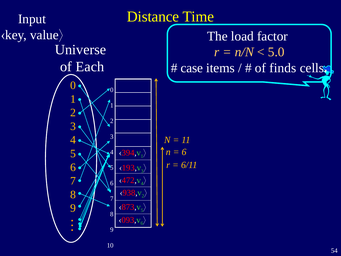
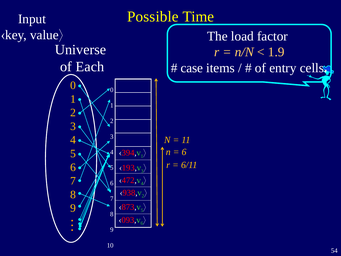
Distance: Distance -> Possible (153, 17)
5.0: 5.0 -> 1.9 (276, 52)
finds: finds -> entry (283, 68)
